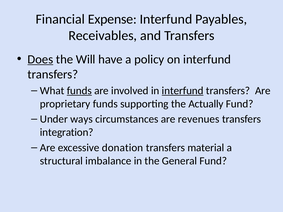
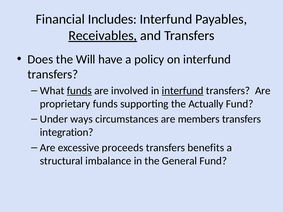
Expense: Expense -> Includes (112, 19)
Receivables underline: none -> present (103, 36)
Does underline: present -> none (40, 59)
revenues: revenues -> members (199, 119)
donation: donation -> proceeds (123, 148)
material: material -> benefits (206, 148)
